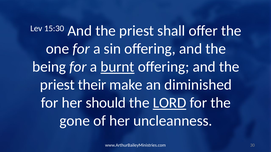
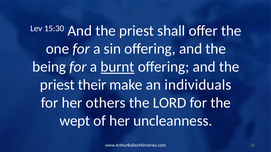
diminished: diminished -> individuals (198, 85)
should: should -> others (106, 103)
LORD underline: present -> none (170, 103)
gone: gone -> wept (75, 121)
